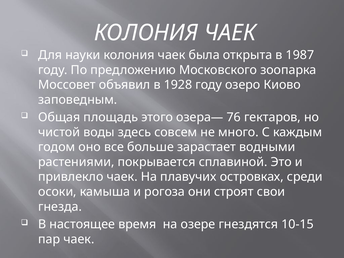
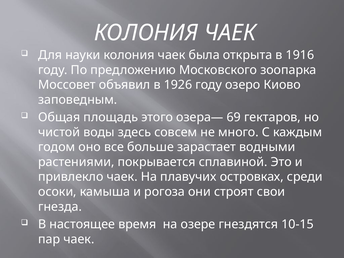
1987: 1987 -> 1916 (300, 55)
1928: 1928 -> 1926 (178, 85)
76: 76 -> 69 (234, 117)
